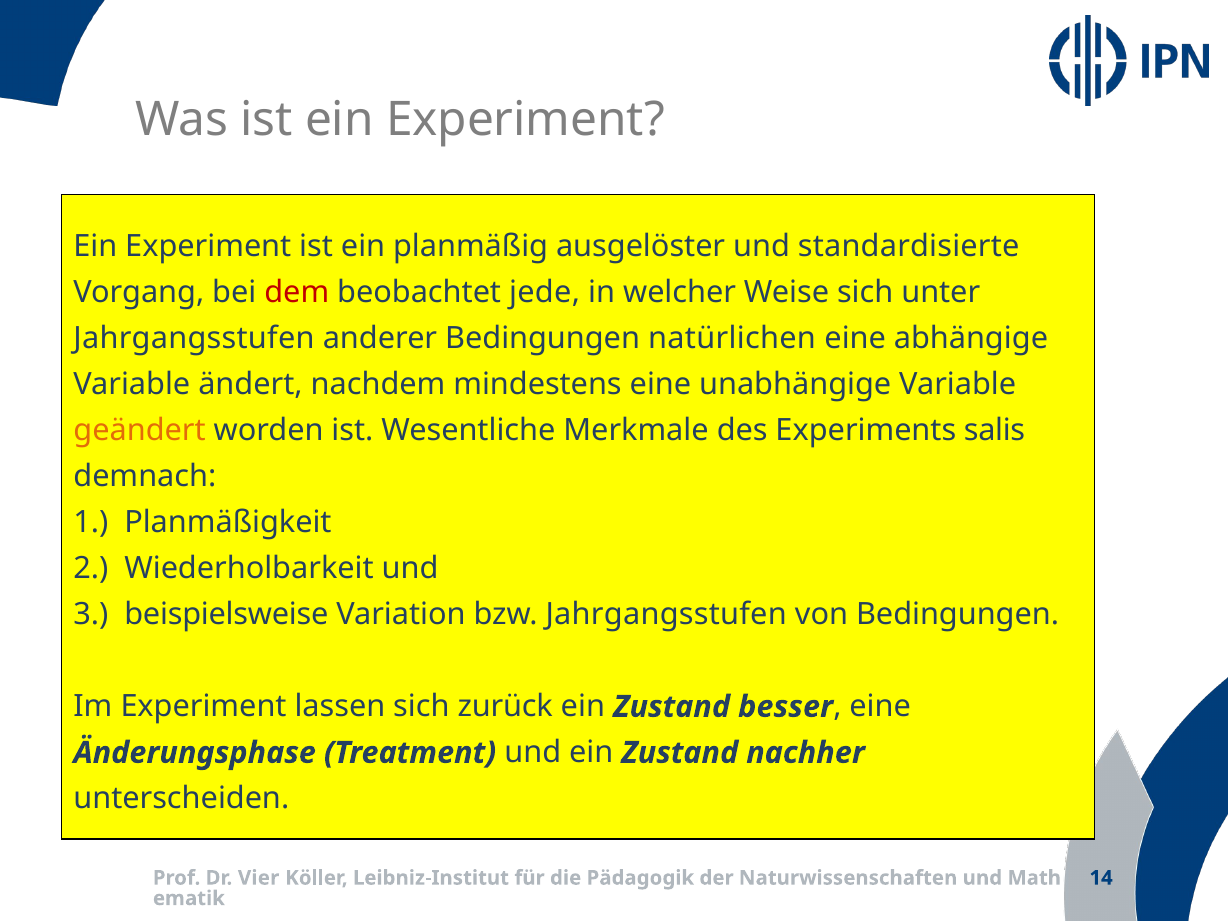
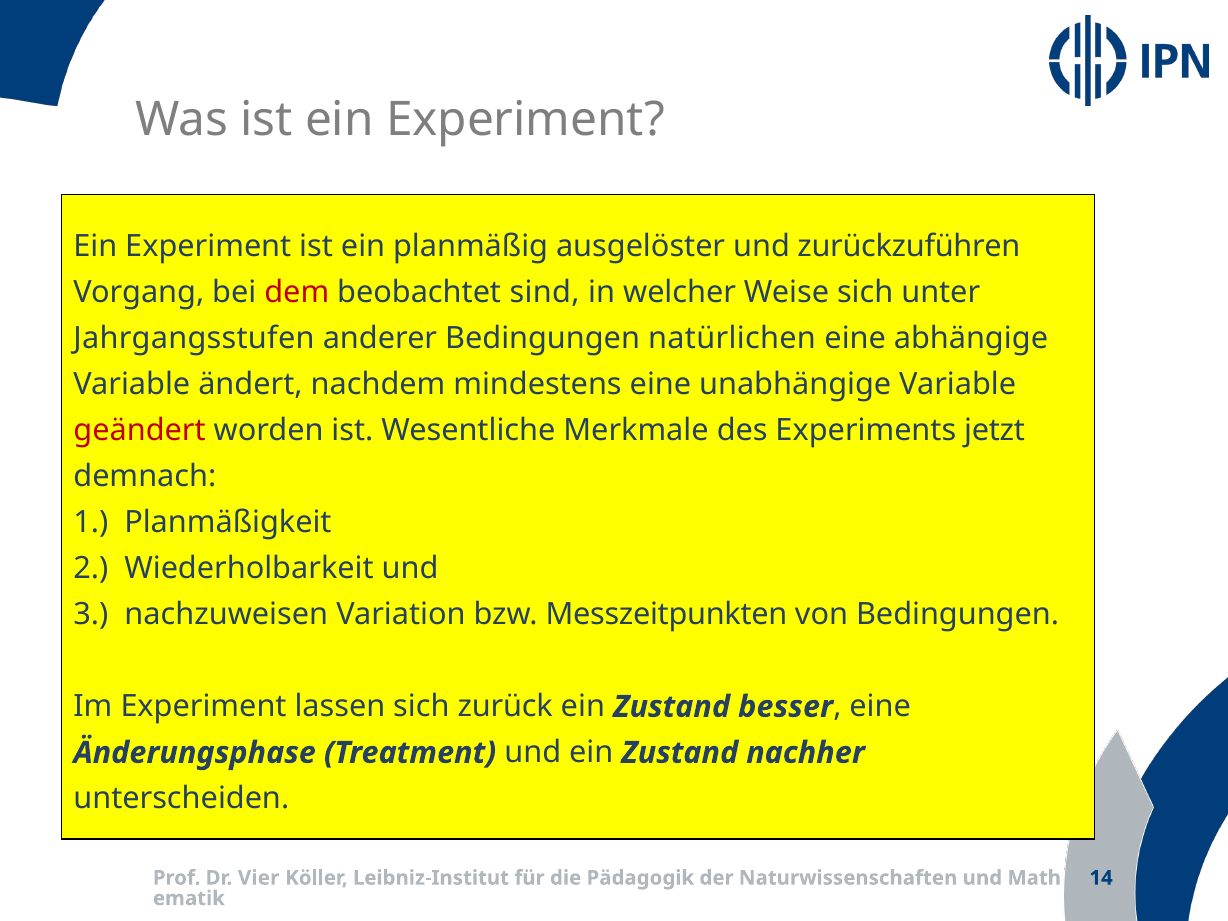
standardisierte: standardisierte -> zurückzuführen (909, 246)
jede: jede -> sind (545, 292)
geändert colour: orange -> red (140, 431)
salis: salis -> jetzt (995, 431)
beispielsweise: beispielsweise -> nachzuweisen (226, 615)
bzw Jahrgangsstufen: Jahrgangsstufen -> Messzeitpunkten (666, 615)
